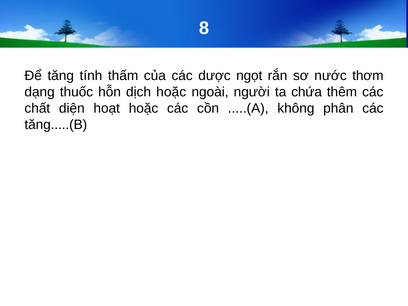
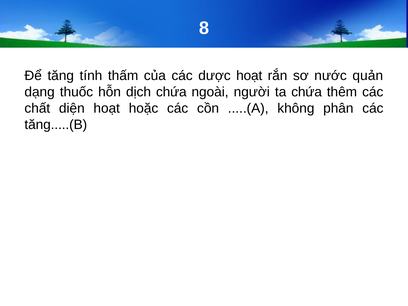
dược ngọt: ngọt -> hoạt (249, 76)
thơm: thơm -> quản (368, 76)
dịch hoặc: hoặc -> chứa (171, 92)
